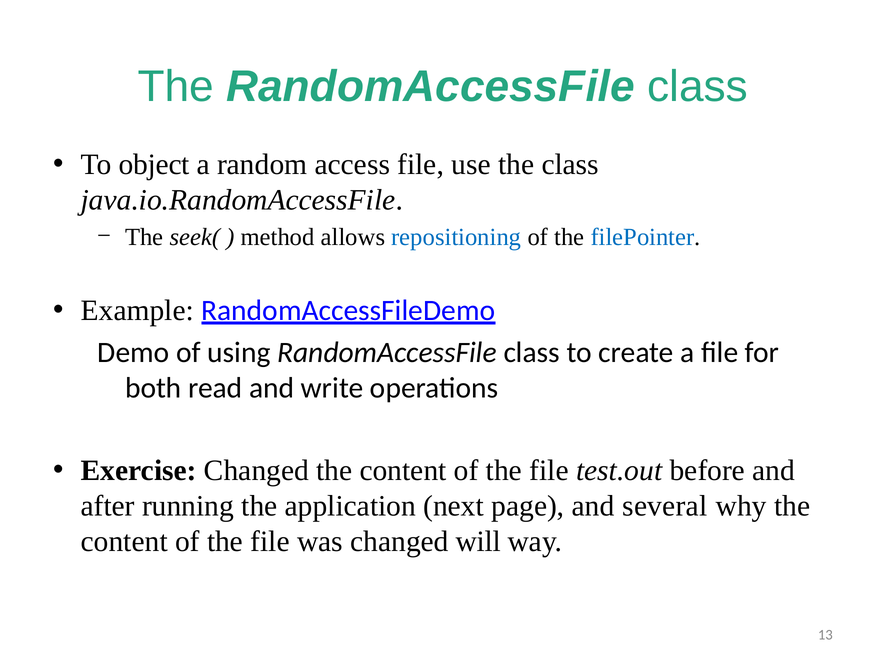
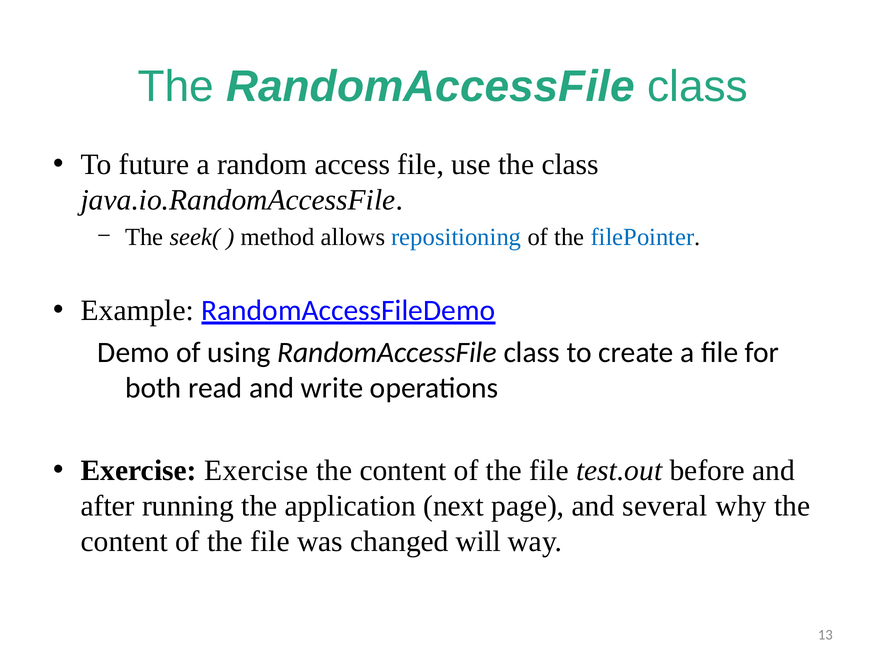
object: object -> future (154, 164)
Exercise Changed: Changed -> Exercise (256, 470)
